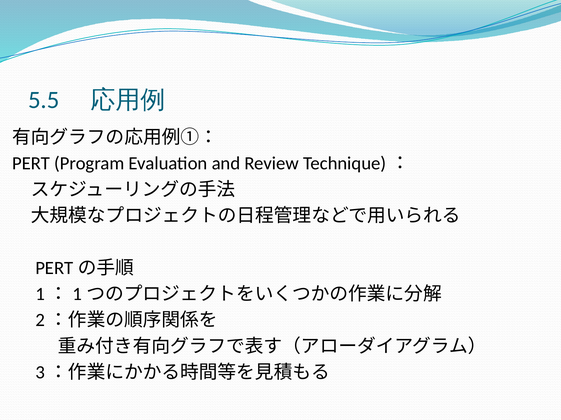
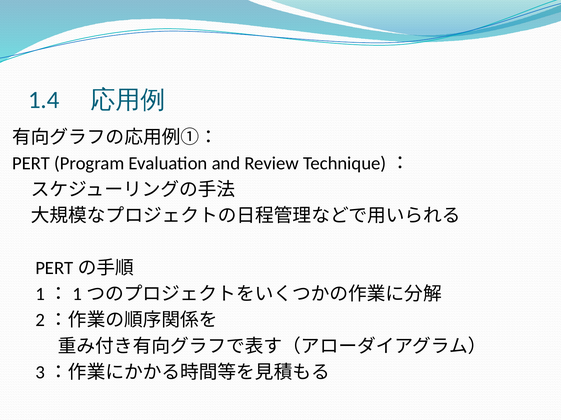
5.5: 5.5 -> 1.4 (44, 100)
